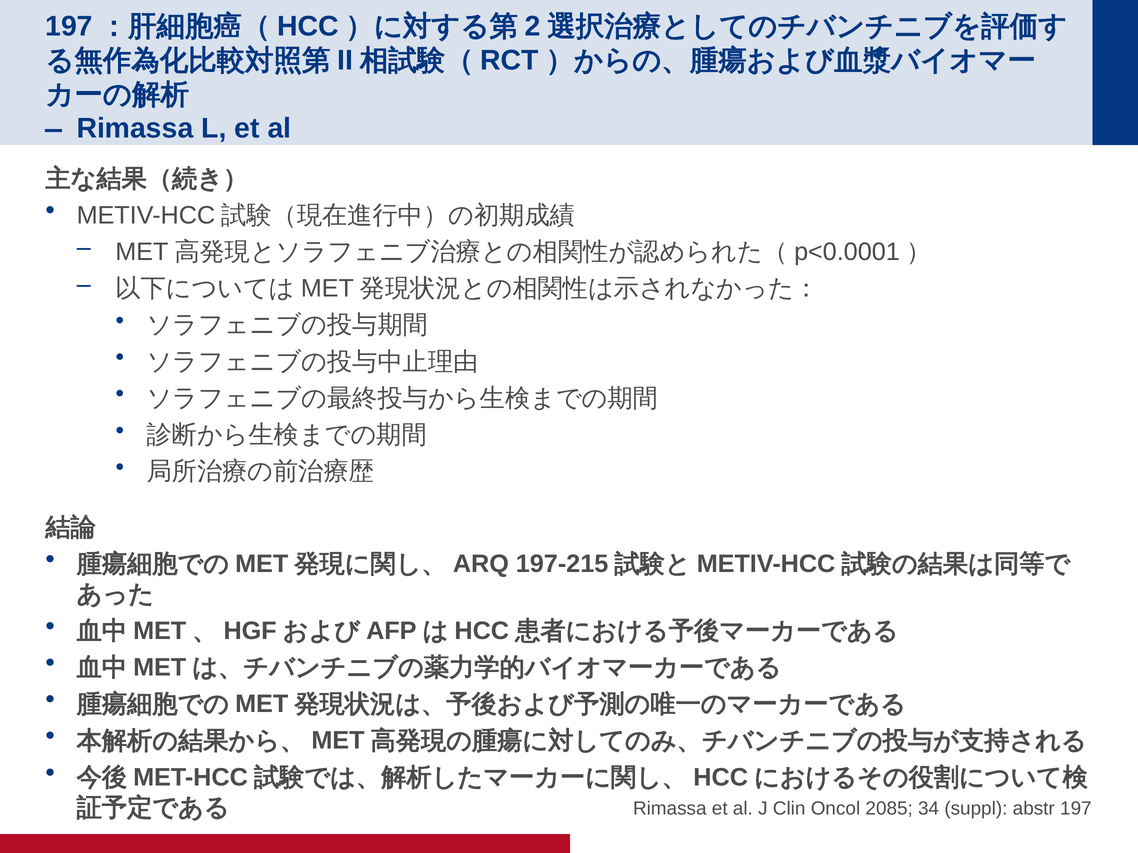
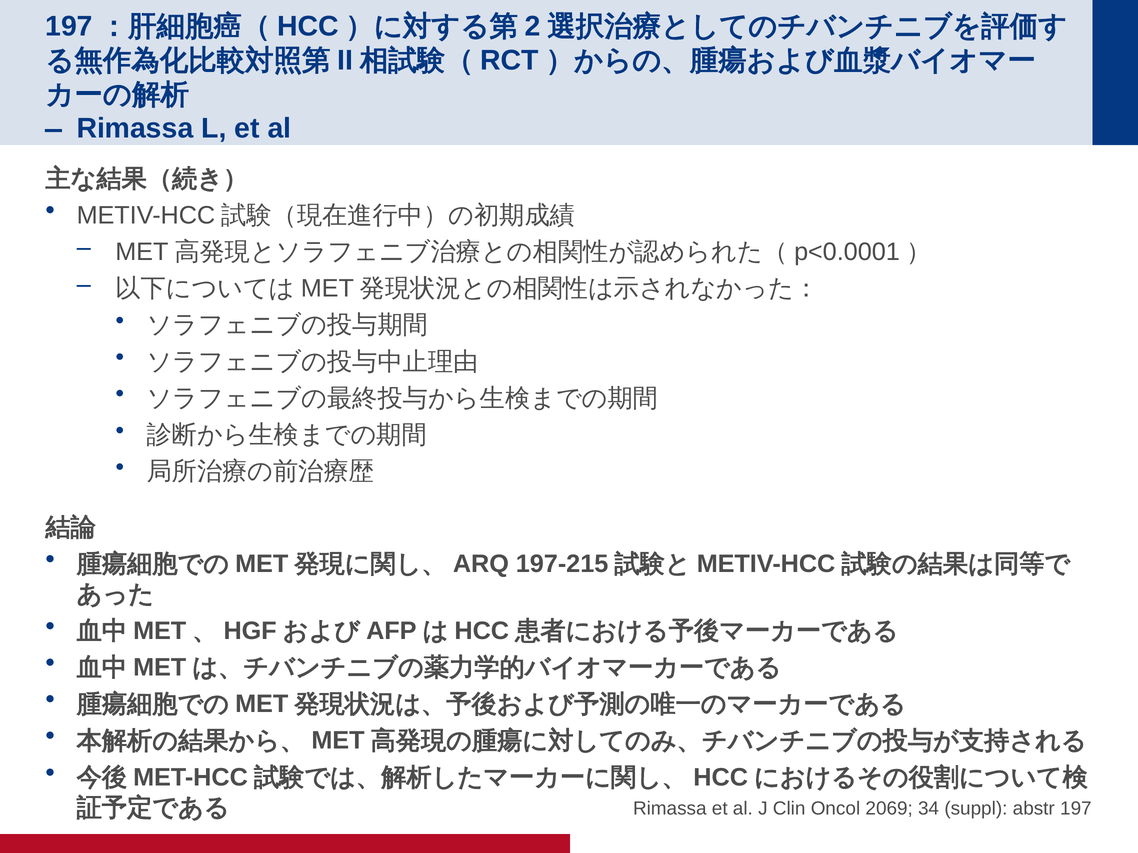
2085: 2085 -> 2069 (889, 809)
